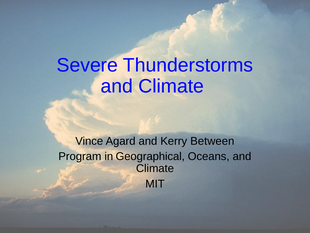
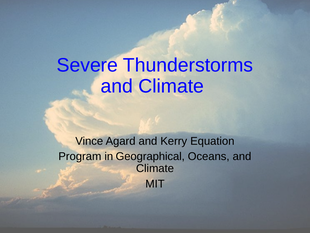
Between: Between -> Equation (212, 141)
